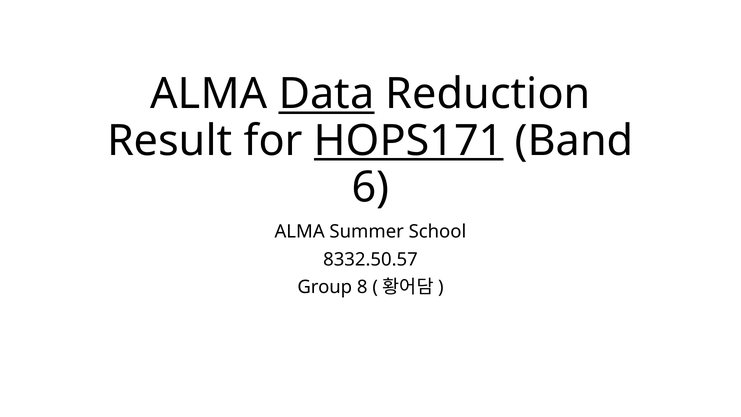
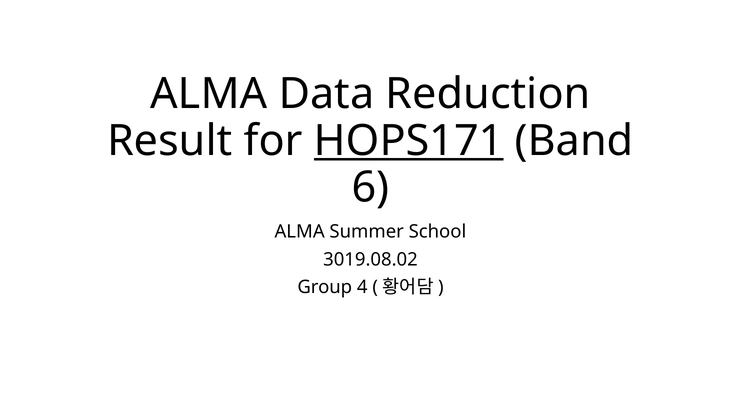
Data underline: present -> none (326, 94)
8332.50.57: 8332.50.57 -> 3019.08.02 (370, 259)
8: 8 -> 4 (362, 287)
